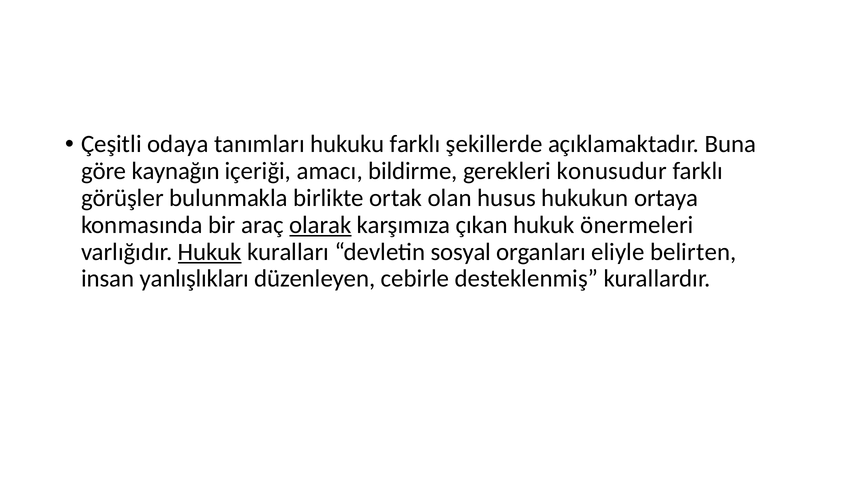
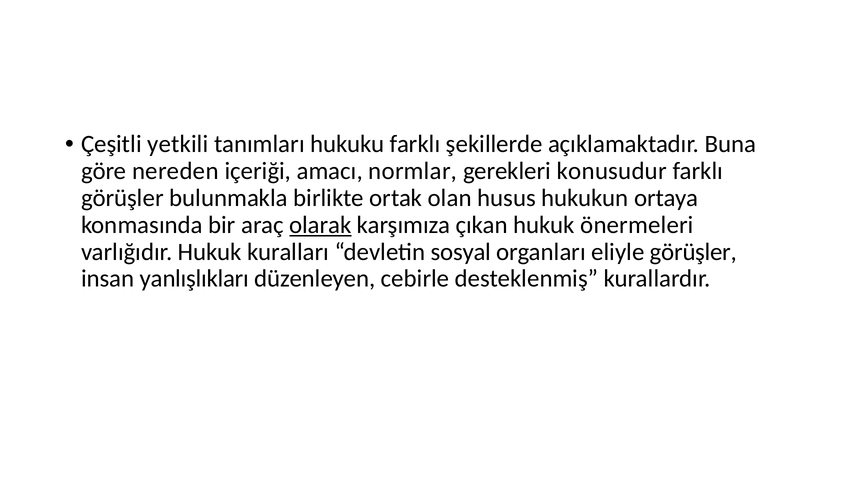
odaya: odaya -> yetkili (178, 144)
kaynağın: kaynağın -> nereden (175, 171)
bildirme: bildirme -> normlar (413, 171)
Hukuk underline: present -> none (210, 252)
eliyle belirten: belirten -> görüşler (693, 252)
